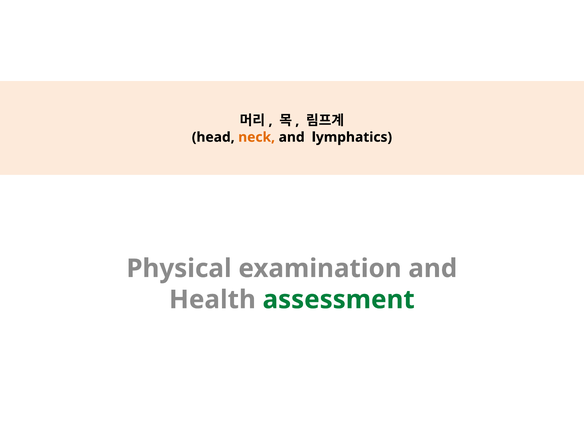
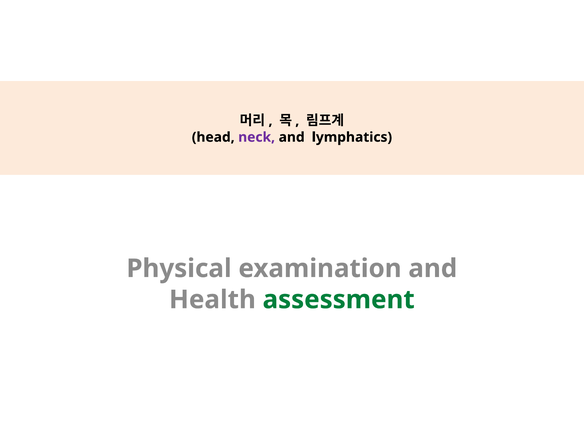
neck colour: orange -> purple (257, 137)
